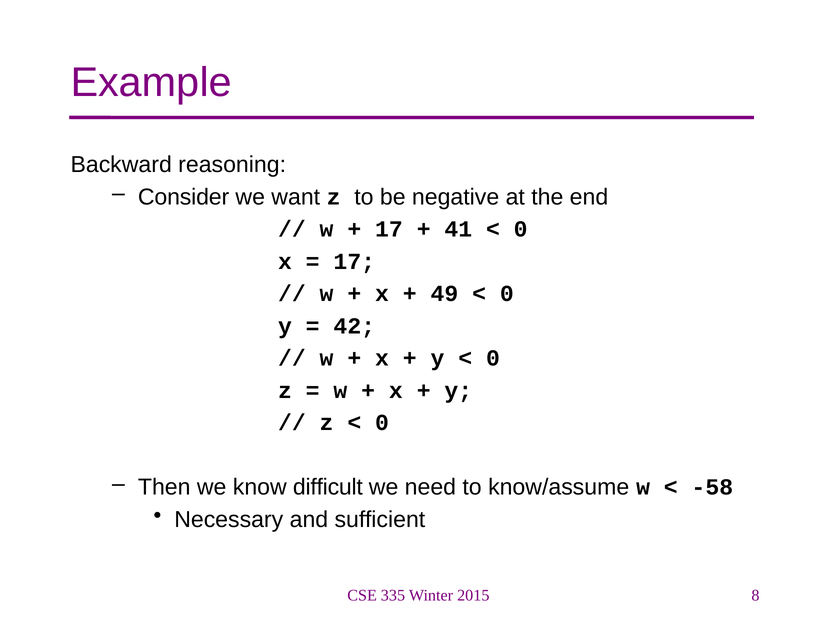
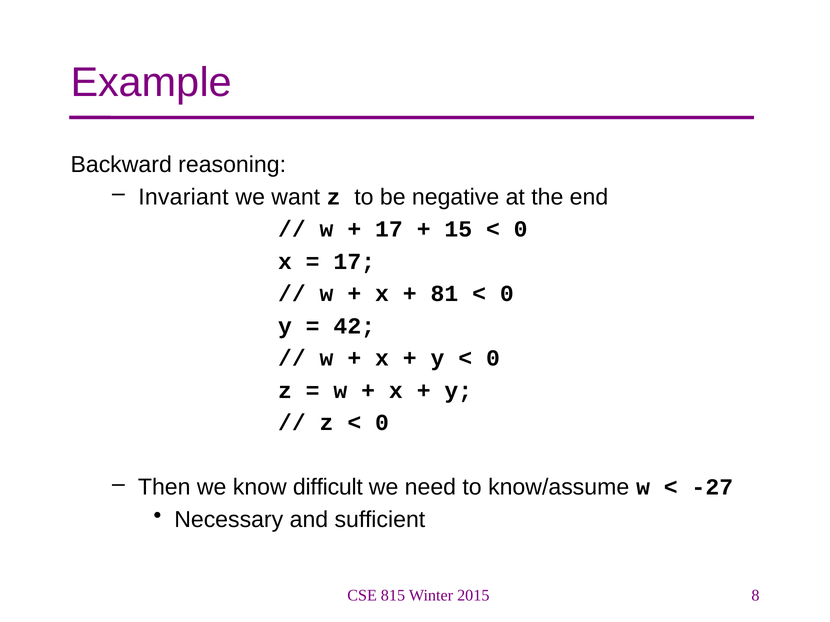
Consider: Consider -> Invariant (183, 197)
41: 41 -> 15 (458, 229)
49: 49 -> 81 (444, 294)
-58: -58 -> -27 (712, 488)
335: 335 -> 815 (393, 596)
